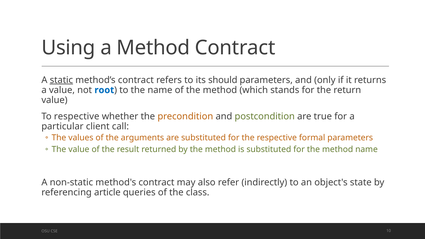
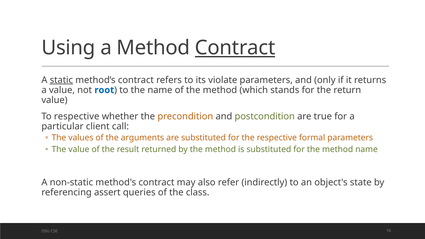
Contract underline: none -> present (235, 48)
should: should -> violate (223, 80)
article: article -> assert (107, 192)
